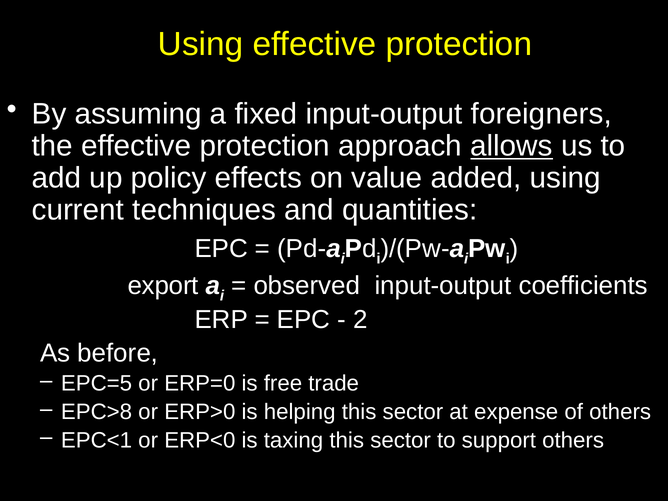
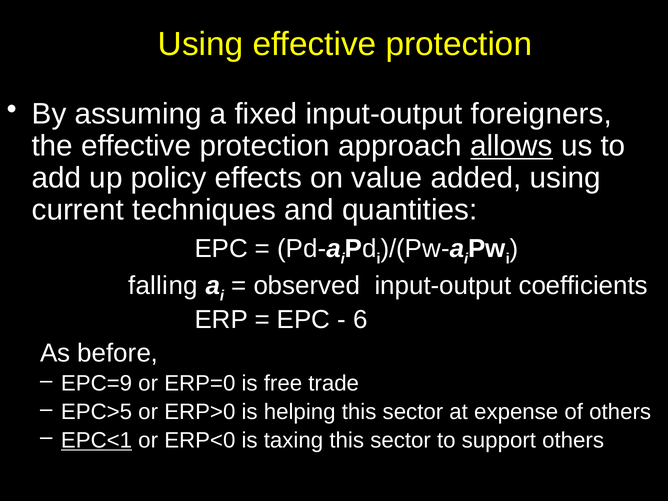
export: export -> falling (163, 286)
2: 2 -> 6 (360, 320)
EPC=5: EPC=5 -> EPC=9 (97, 383)
EPC>8: EPC>8 -> EPC>5 (97, 412)
EPC<1 underline: none -> present (97, 440)
